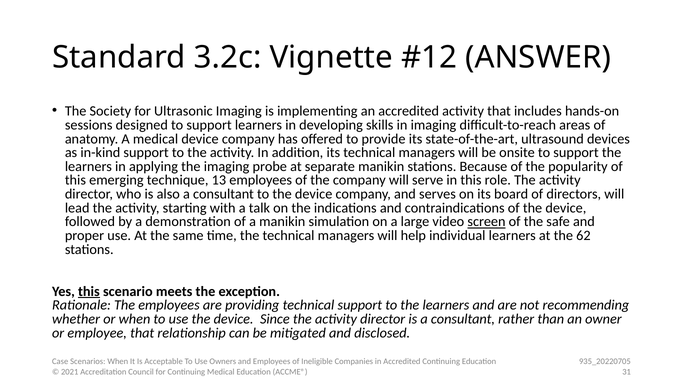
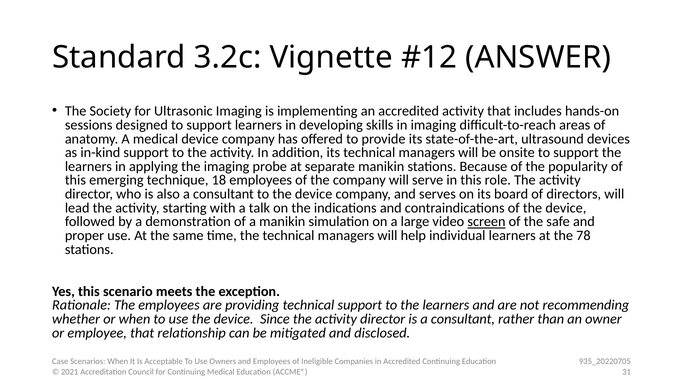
13: 13 -> 18 (219, 180)
62: 62 -> 78 (583, 236)
this underline: present -> none (89, 292)
